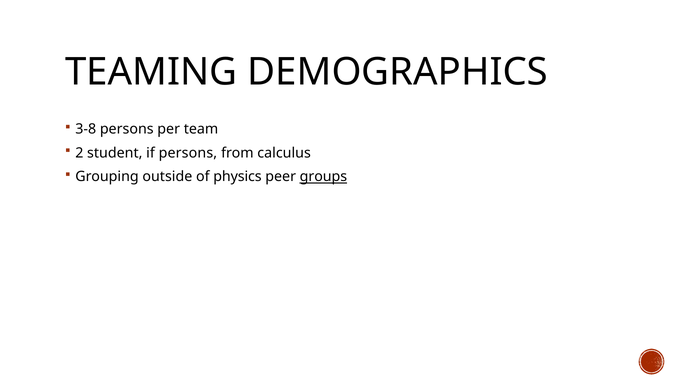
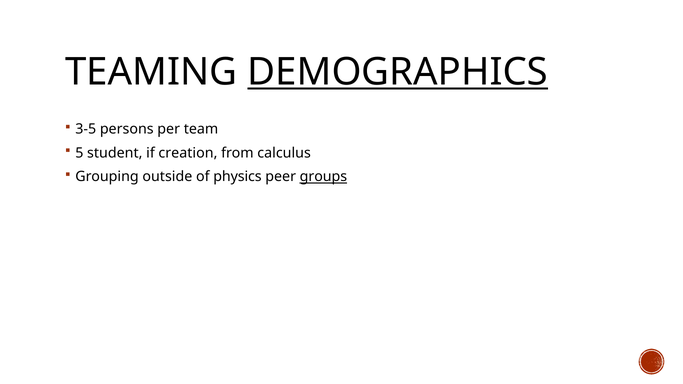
DEMOGRAPHICS underline: none -> present (398, 72)
3-8: 3-8 -> 3-5 (86, 129)
2: 2 -> 5 (79, 153)
if persons: persons -> creation (188, 153)
